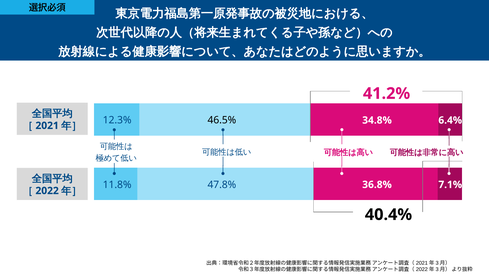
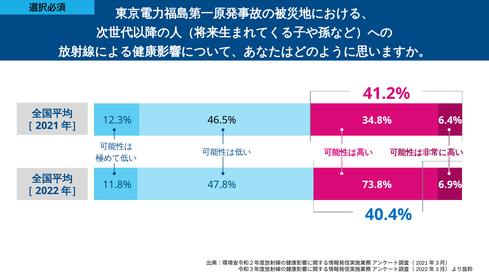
36.8%: 36.8% -> 73.8% (377, 185)
7.1%: 7.1% -> 6.9% (450, 185)
40.4% colour: black -> blue (388, 215)
